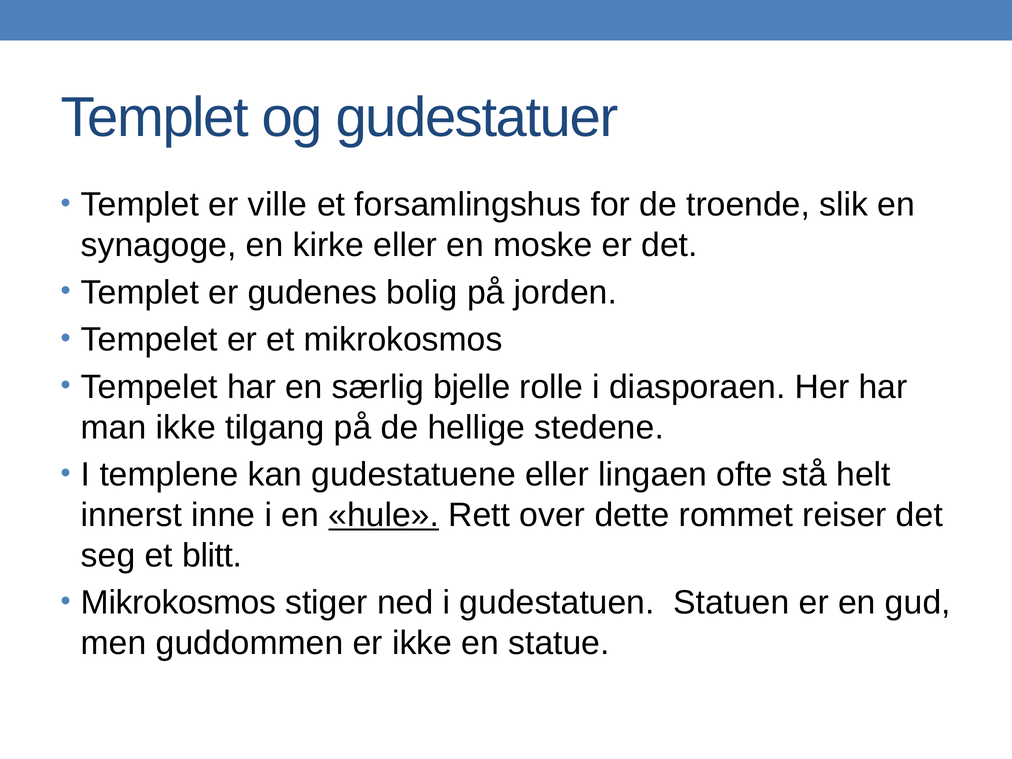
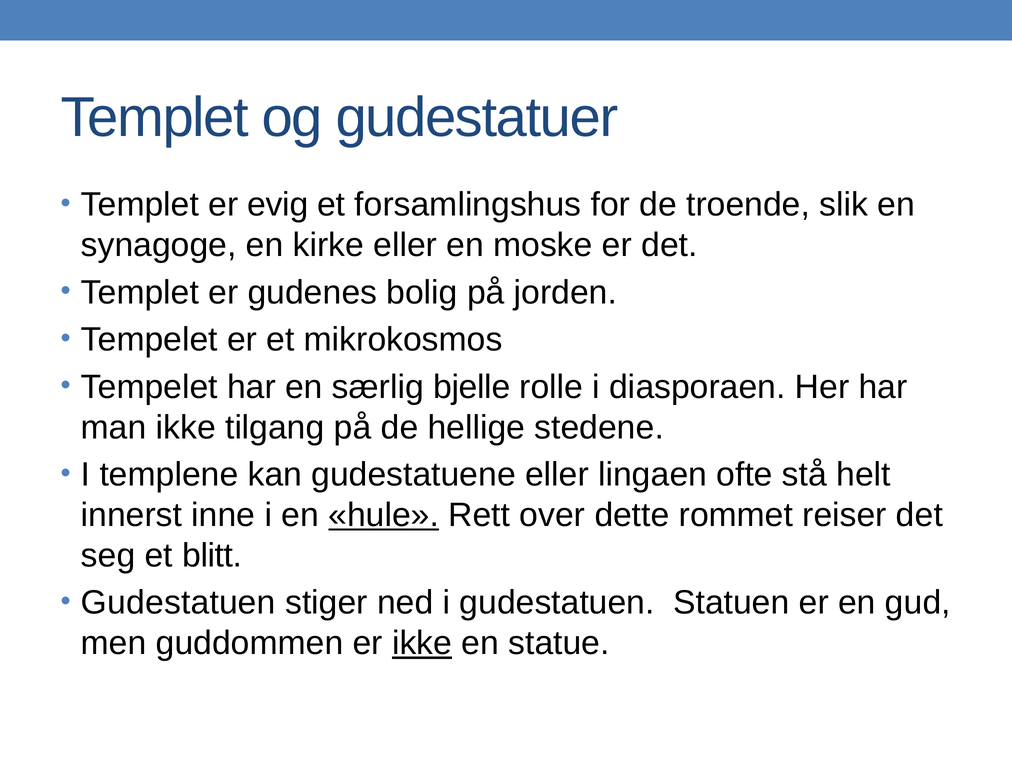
ville: ville -> evig (278, 205)
Mikrokosmos: Mikrokosmos -> Gudestatuen (178, 603)
ikke underline: none -> present (422, 643)
